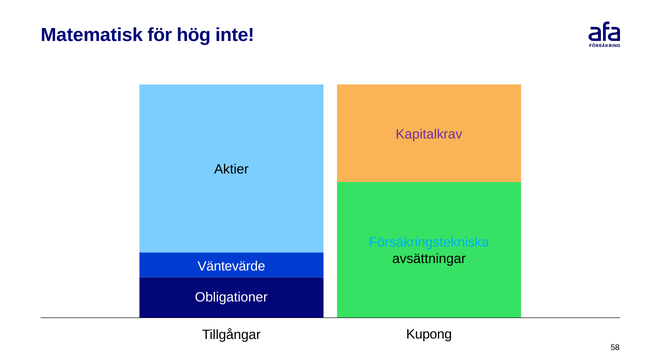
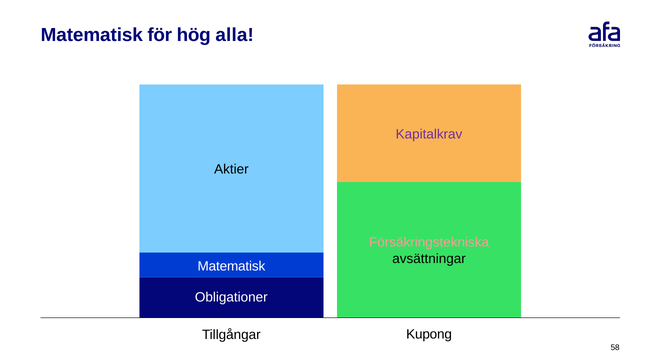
inte: inte -> alla (235, 35)
Försäkringstekniska colour: light blue -> pink (429, 242)
Väntevärde: Väntevärde -> Matematisk (231, 266)
